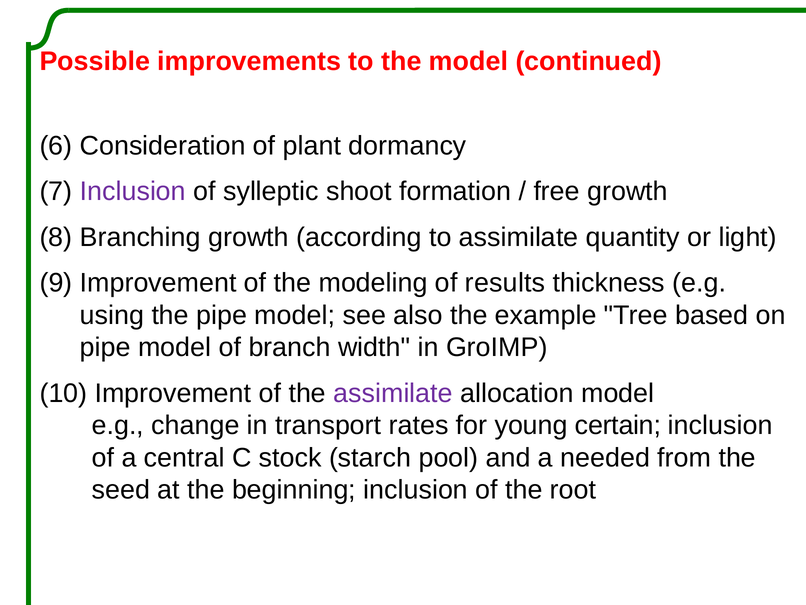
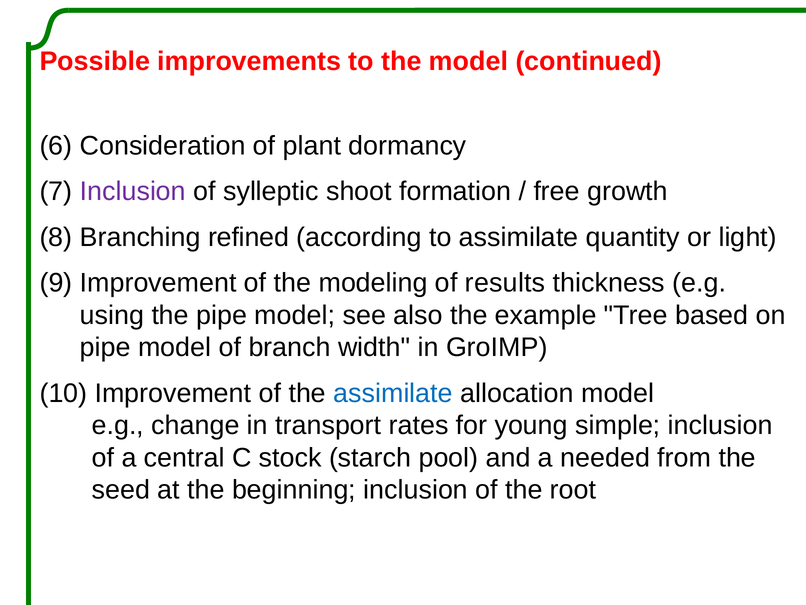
Branching growth: growth -> refined (249, 237)
assimilate colour: purple -> blue (393, 393)
certain: certain -> simple (618, 425)
